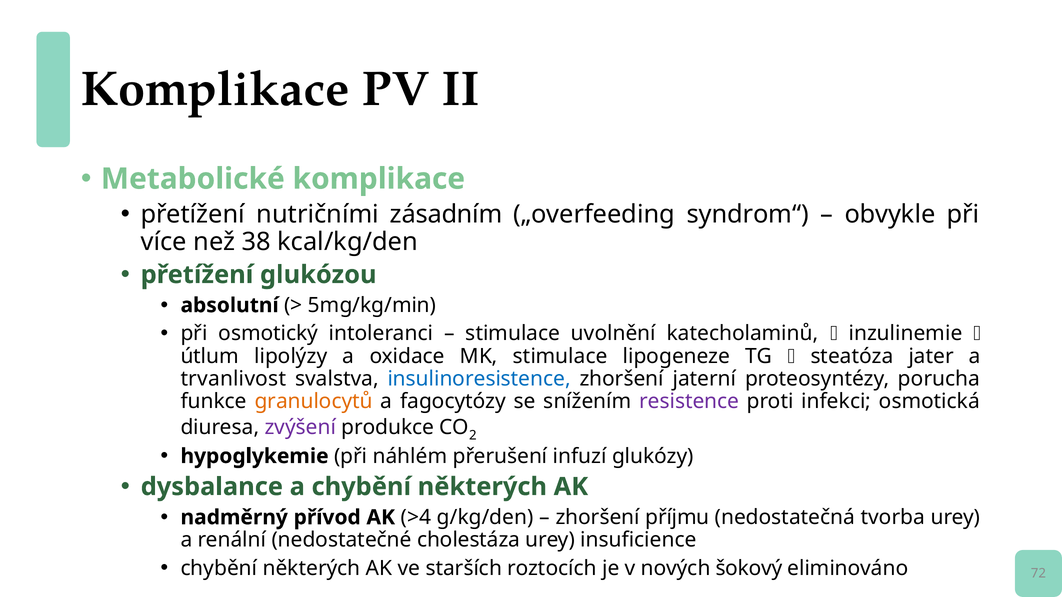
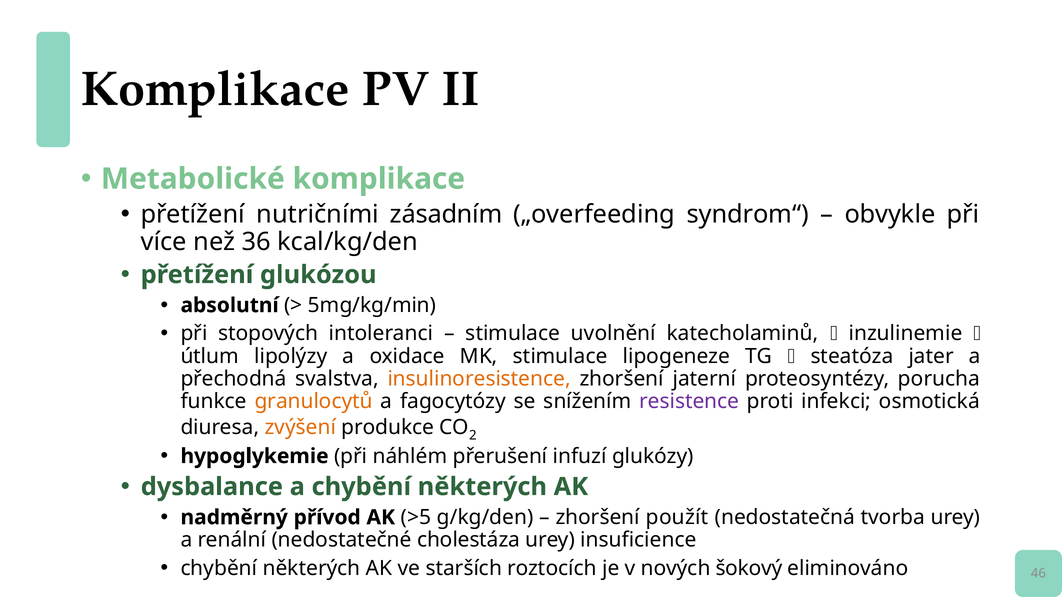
38: 38 -> 36 (256, 242)
osmotický: osmotický -> stopových (268, 334)
trvanlivost: trvanlivost -> přechodná (234, 379)
insulinoresistence colour: blue -> orange (479, 379)
zvýšení colour: purple -> orange (300, 427)
>4: >4 -> >5 (416, 518)
příjmu: příjmu -> použít (677, 518)
72: 72 -> 46 (1038, 574)
